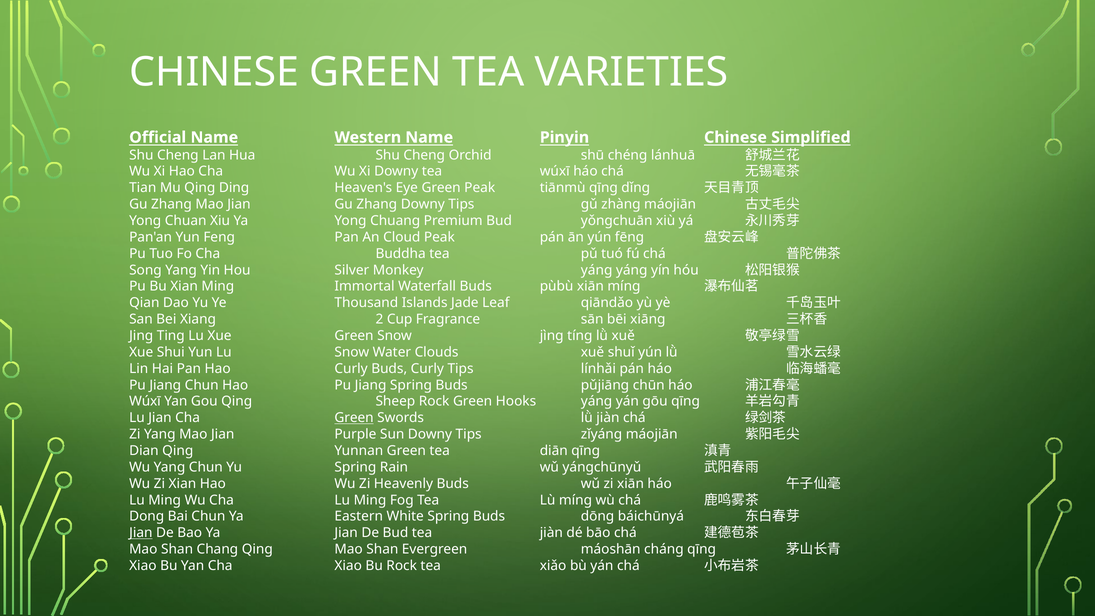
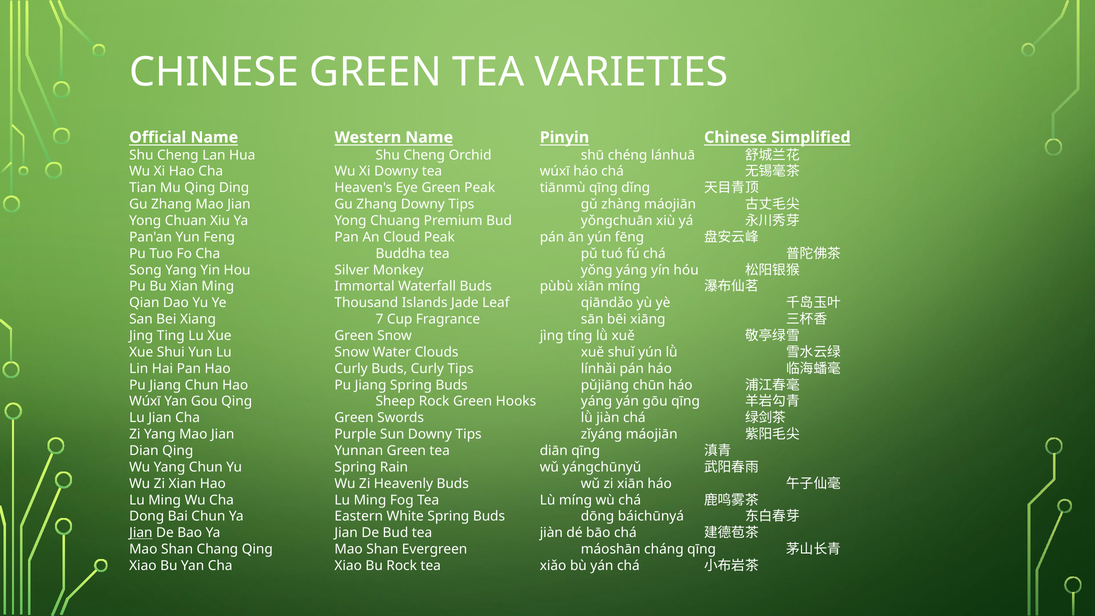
Monkey yáng: yáng -> yǒng (597, 270)
2: 2 -> 7 (379, 319)
Green underline: present -> none (354, 418)
